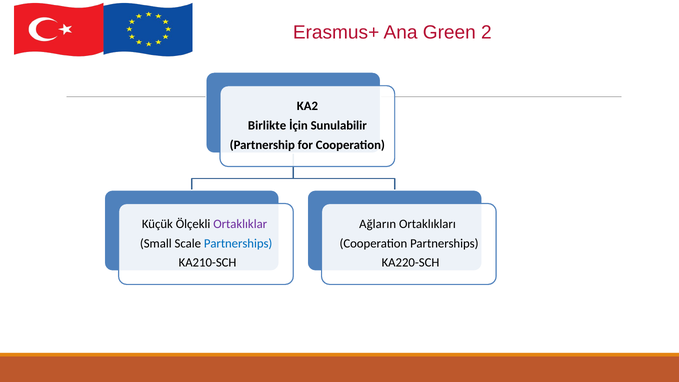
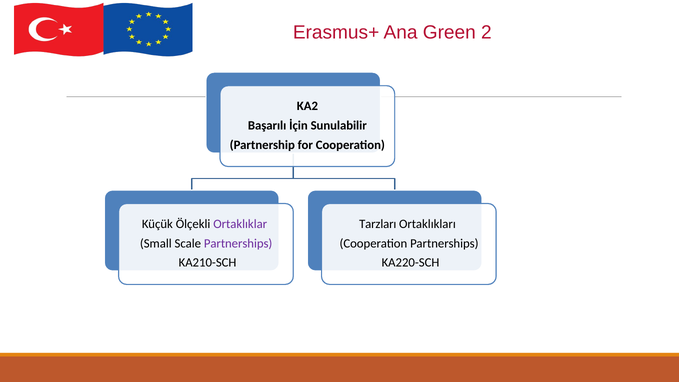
Birlikte: Birlikte -> Başarılı (267, 125)
Ağların: Ağların -> Tarzları (378, 224)
Partnerships colour: blue -> purple (238, 243)
